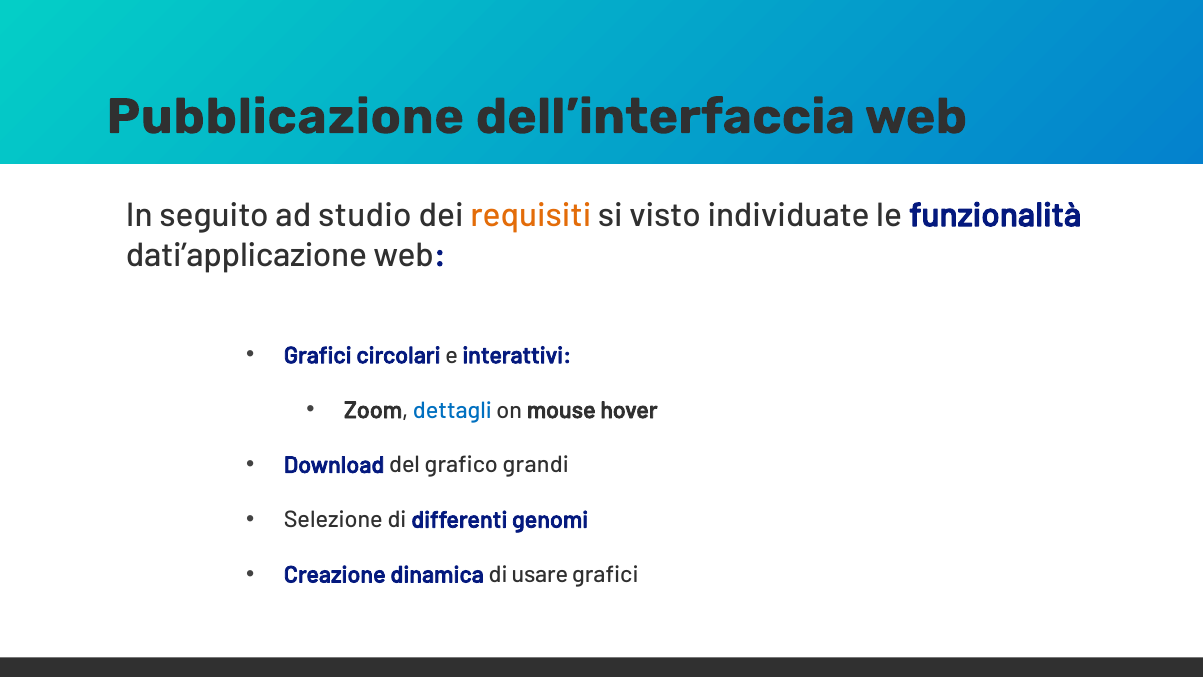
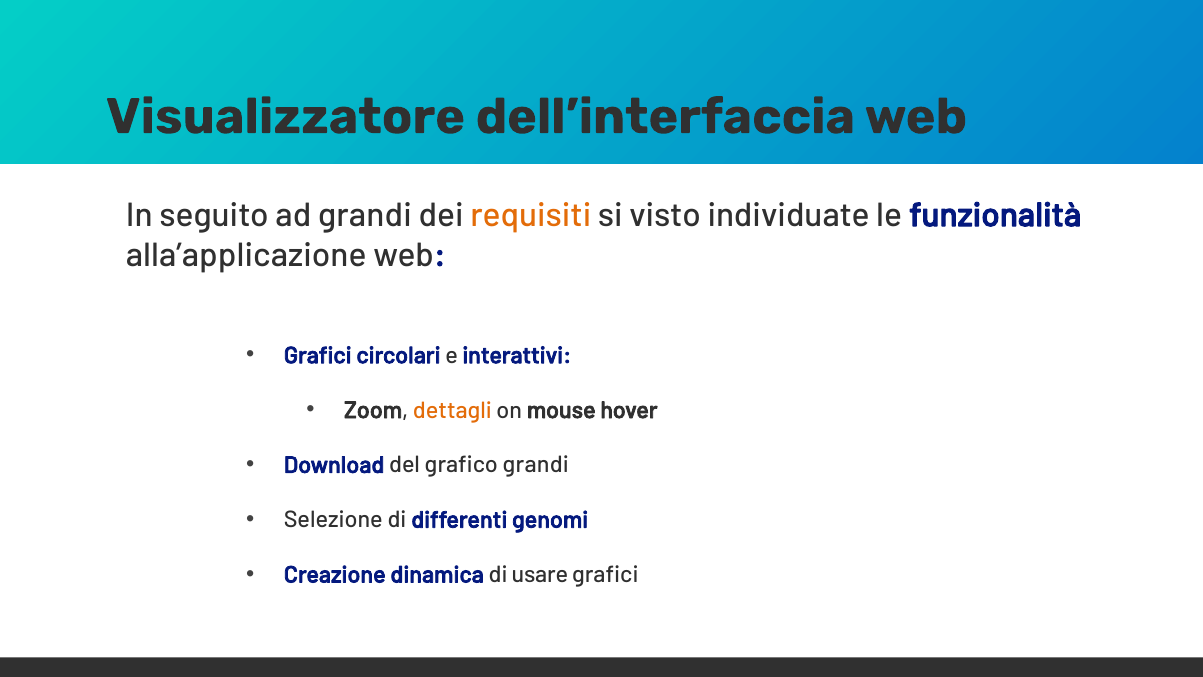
Pubblicazione: Pubblicazione -> Visualizzatore (285, 117)
ad studio: studio -> grandi (365, 215)
dati’applicazione: dati’applicazione -> alla’applicazione (246, 255)
dettagli colour: blue -> orange (452, 410)
